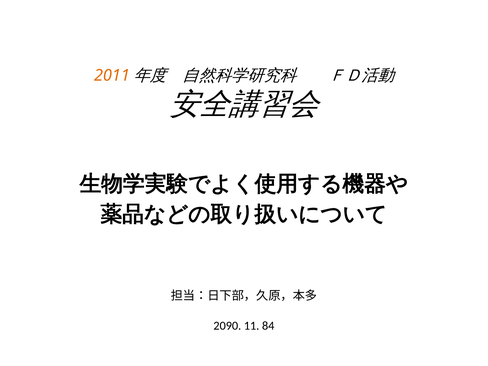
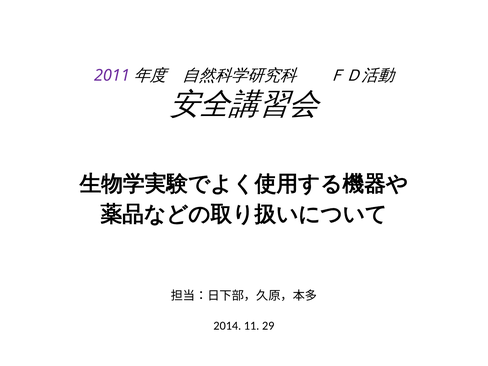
2011 colour: orange -> purple (112, 76)
2090: 2090 -> 2014 (227, 326)
84: 84 -> 29 (268, 326)
